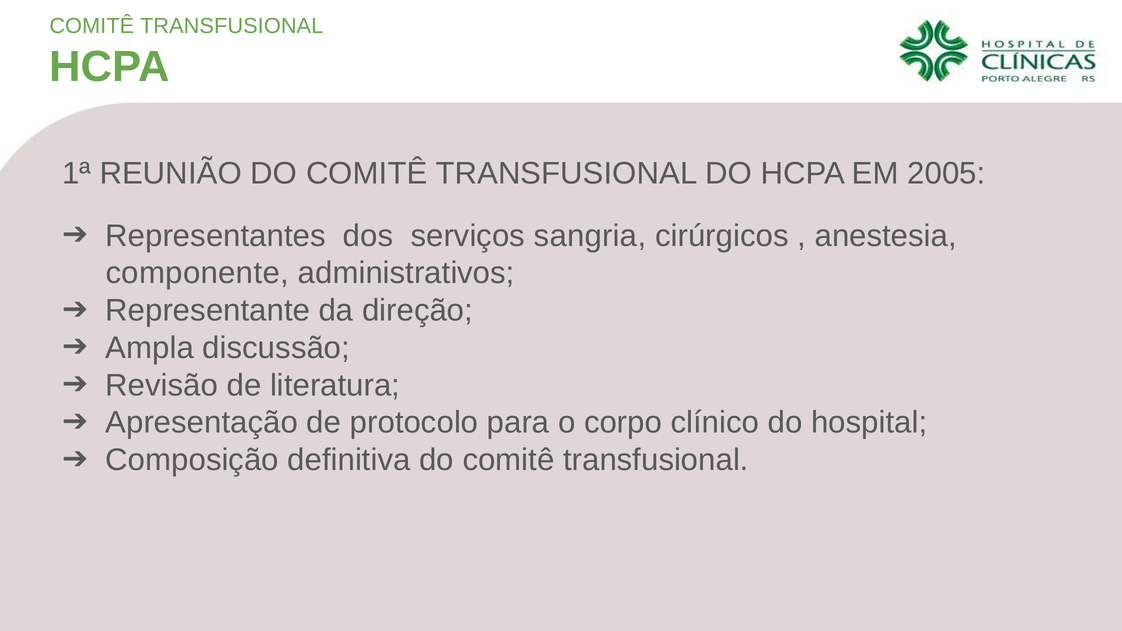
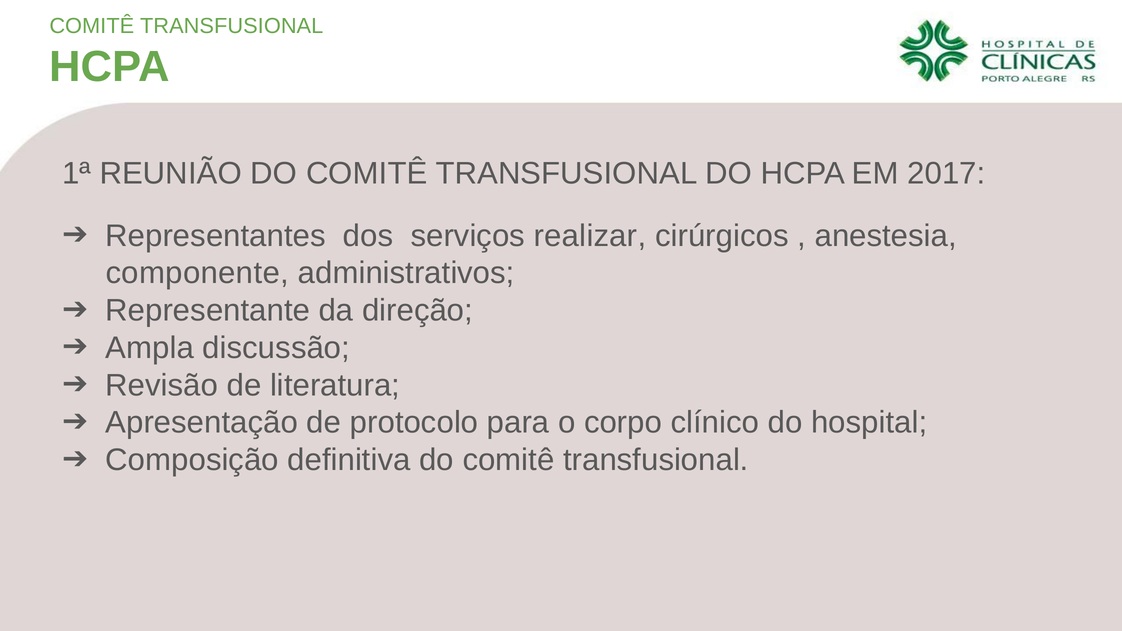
2005: 2005 -> 2017 (946, 174)
sangria: sangria -> realizar (590, 236)
